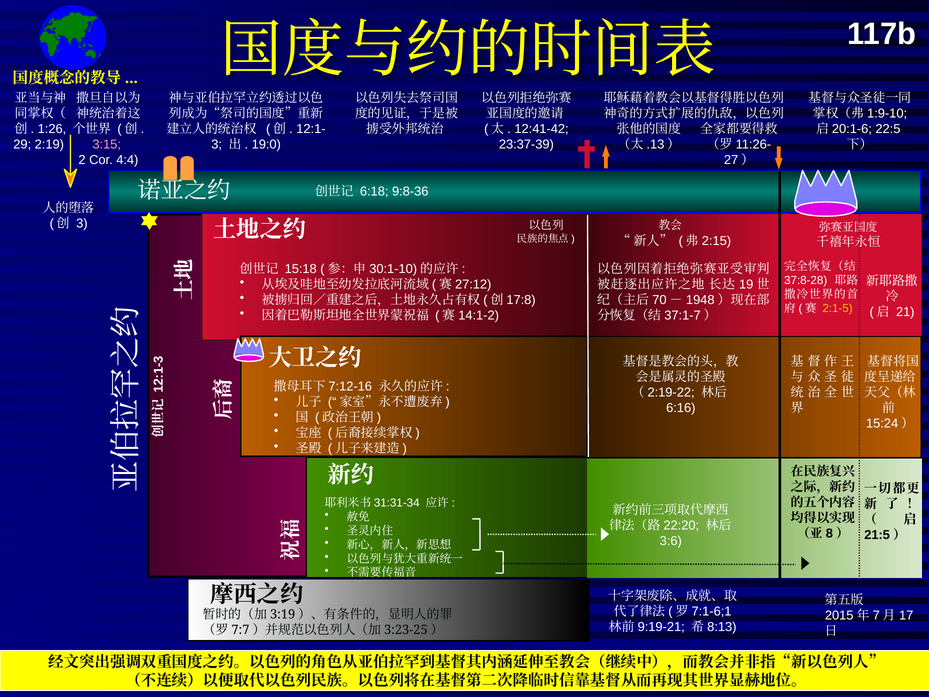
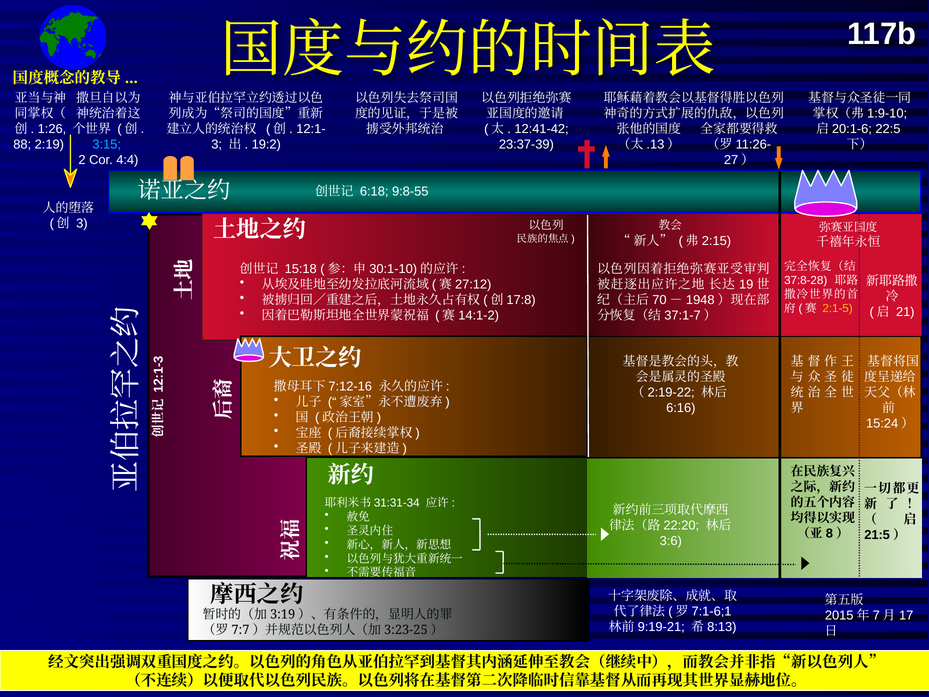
29: 29 -> 88 (22, 145)
3:15 colour: pink -> light blue (107, 145)
19:0: 19:0 -> 19:2 (266, 145)
9:8-36: 9:8-36 -> 9:8-55 (410, 191)
